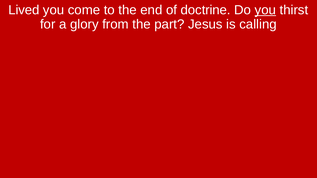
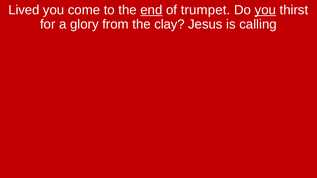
end underline: none -> present (151, 10)
doctrine: doctrine -> trumpet (206, 10)
part: part -> clay (169, 24)
